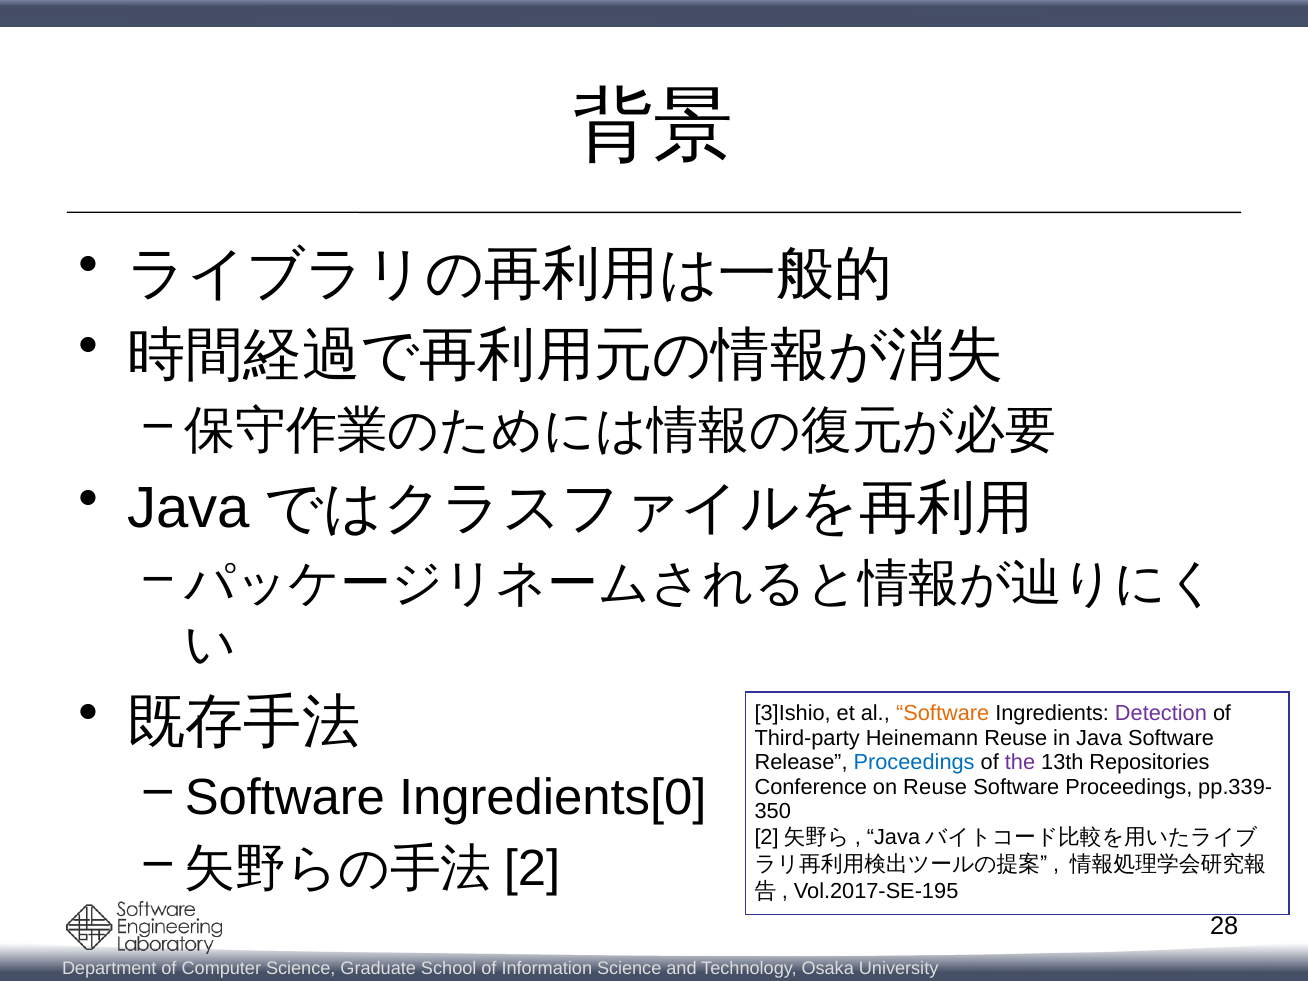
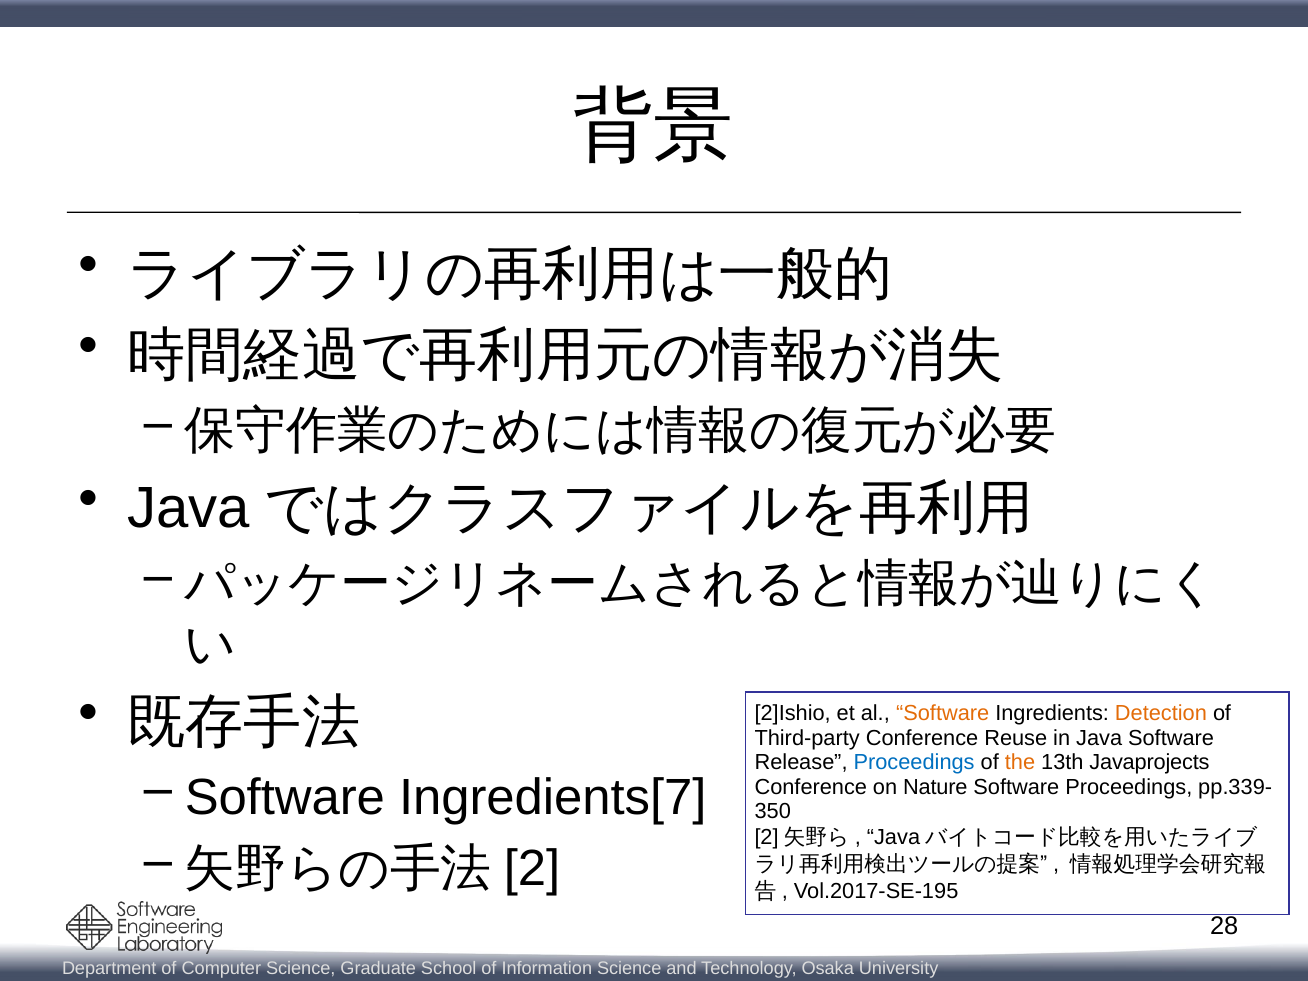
3]Ishio: 3]Ishio -> 2]Ishio (793, 714)
Detection colour: purple -> orange (1161, 714)
Third-party Heinemann: Heinemann -> Conference (922, 738)
the colour: purple -> orange (1020, 763)
Repositories: Repositories -> Javaprojects (1149, 763)
Ingredients[0: Ingredients[0 -> Ingredients[7 (553, 797)
on Reuse: Reuse -> Nature (935, 787)
